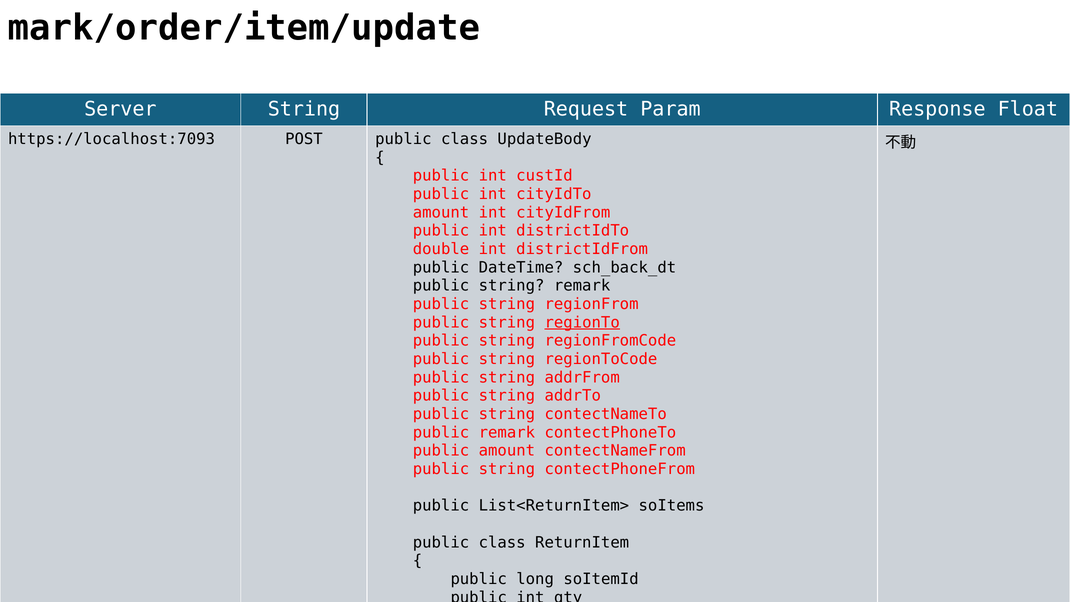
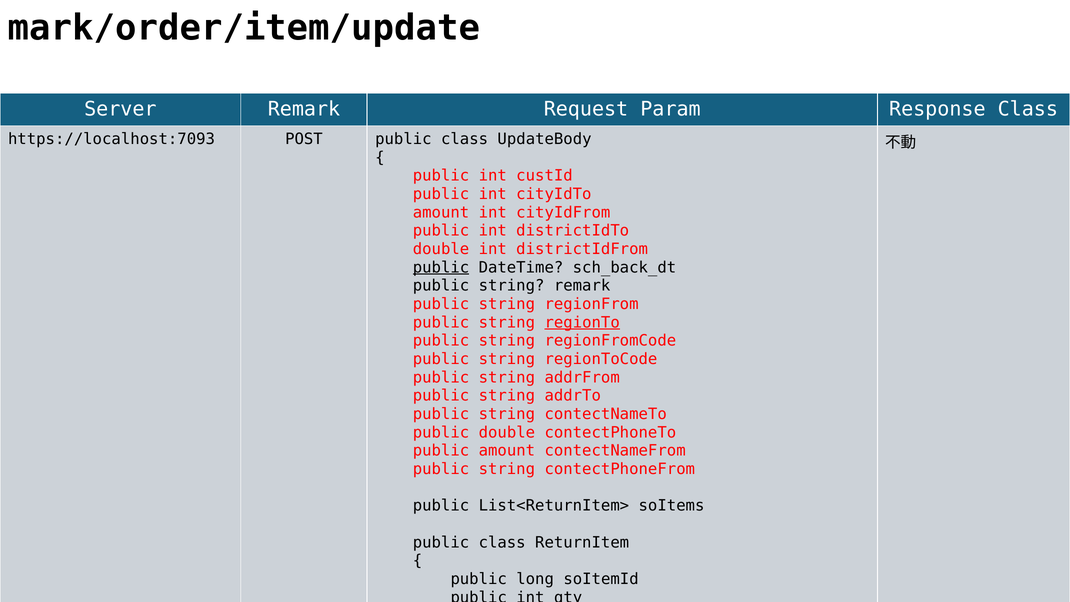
Server String: String -> Remark (304, 109)
Response Float: Float -> Class (1028, 109)
public underline: none -> present (441, 267)
public remark: remark -> double (507, 432)
